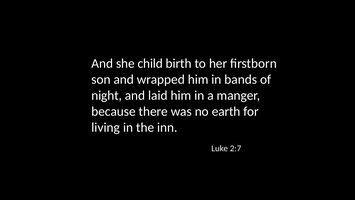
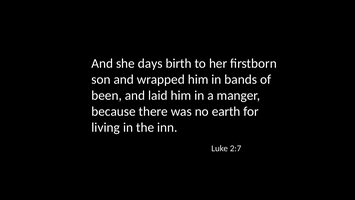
child: child -> days (150, 63)
night: night -> been (107, 95)
